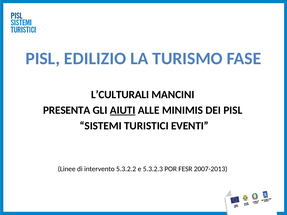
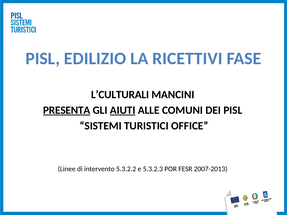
TURISMO: TURISMO -> RICETTIVI (187, 59)
PRESENTA underline: none -> present (67, 110)
MINIMIS: MINIMIS -> COMUNI (182, 110)
EVENTI: EVENTI -> OFFICE (190, 126)
